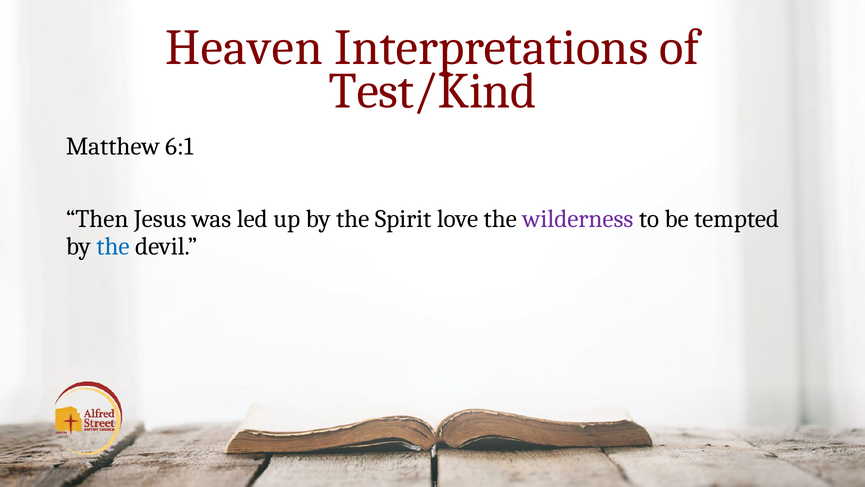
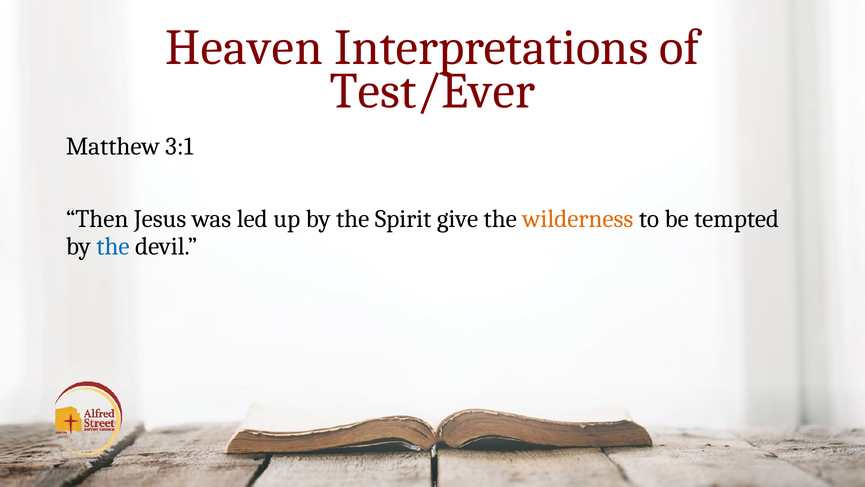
Test/Kind: Test/Kind -> Test/Ever (432, 91)
6:1: 6:1 -> 3:1 (179, 146)
love: love -> give (458, 219)
wilderness colour: purple -> orange (578, 219)
